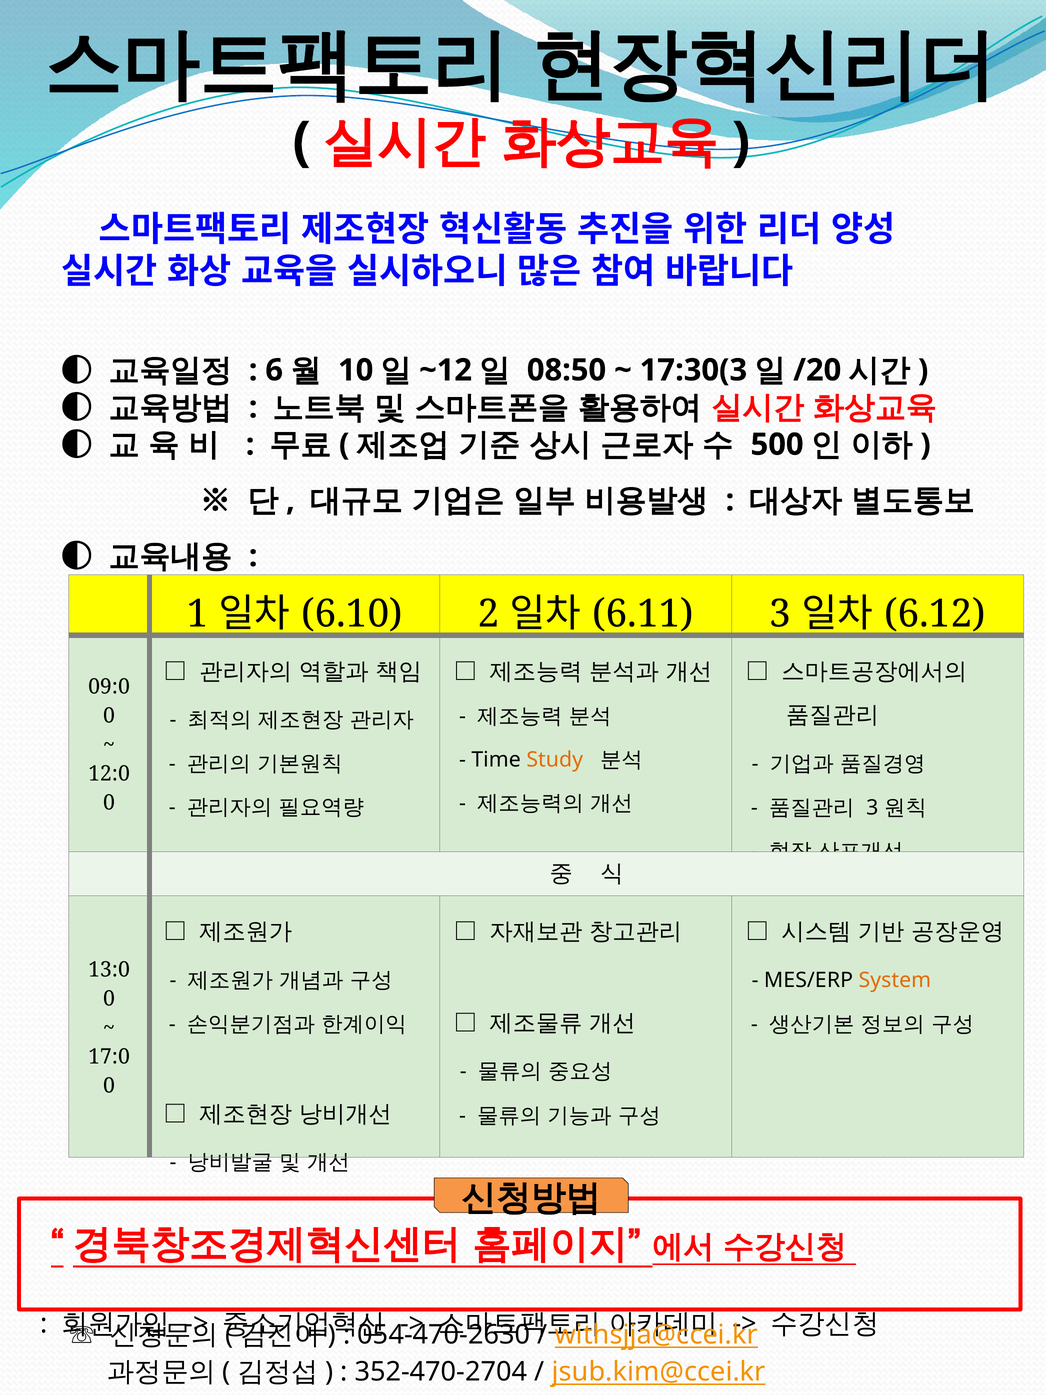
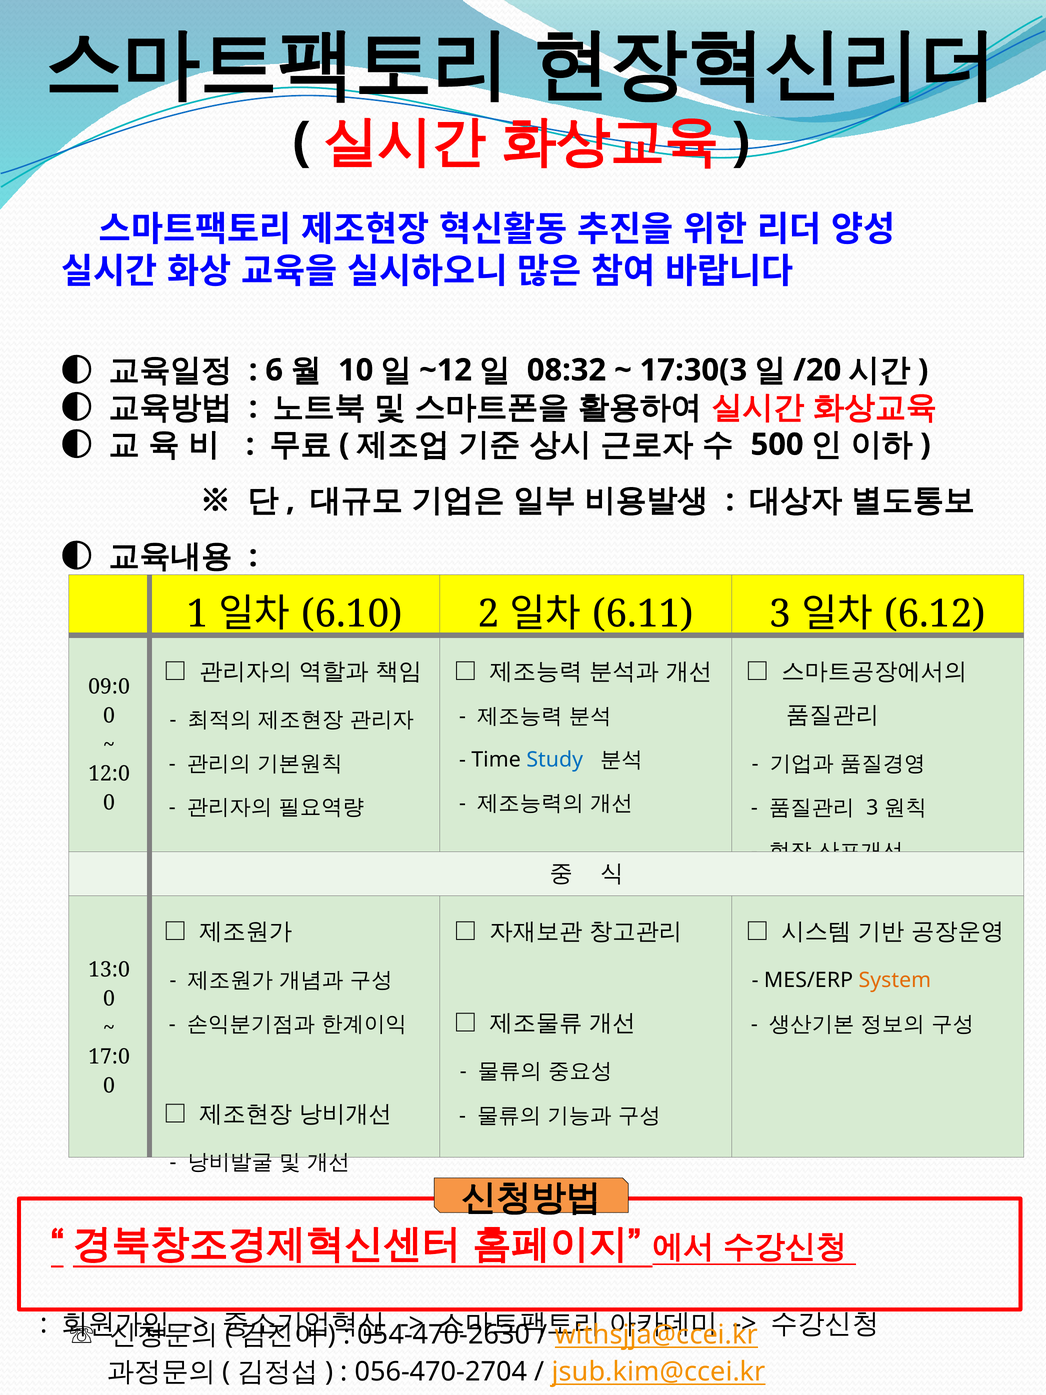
08:50: 08:50 -> 08:32 (566, 370)
Study colour: orange -> blue (555, 760)
352-470-2704: 352-470-2704 -> 056-470-2704 (441, 1371)
